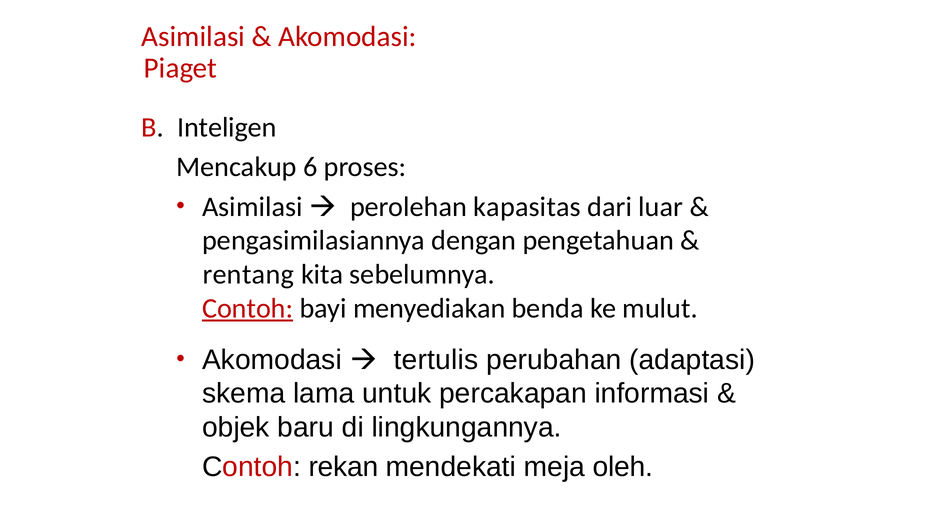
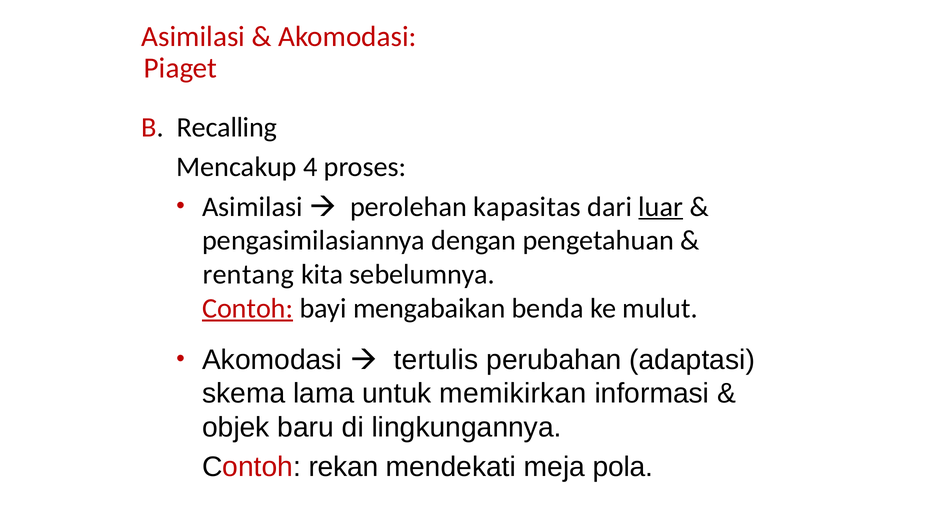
Inteligen: Inteligen -> Recalling (227, 128)
6: 6 -> 4 (310, 167)
luar underline: none -> present (661, 207)
menyediakan: menyediakan -> mengabaikan (429, 308)
percakapan: percakapan -> memikirkan (513, 394)
oleh: oleh -> pola (623, 467)
